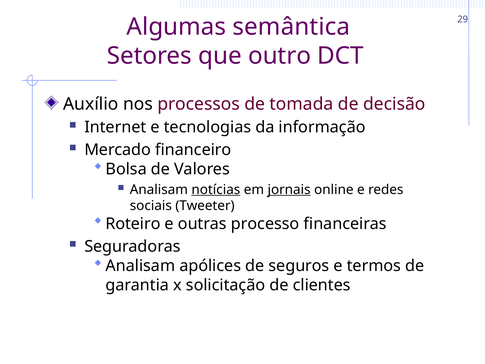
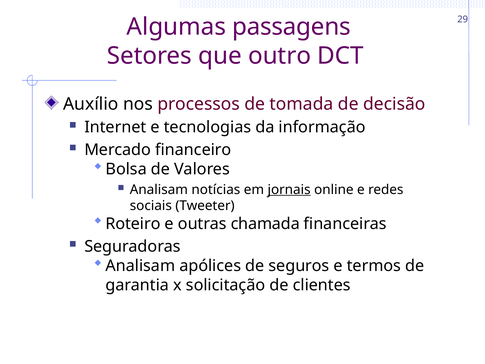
semântica: semântica -> passagens (291, 27)
notícias underline: present -> none (216, 189)
processo: processo -> chamada (265, 224)
